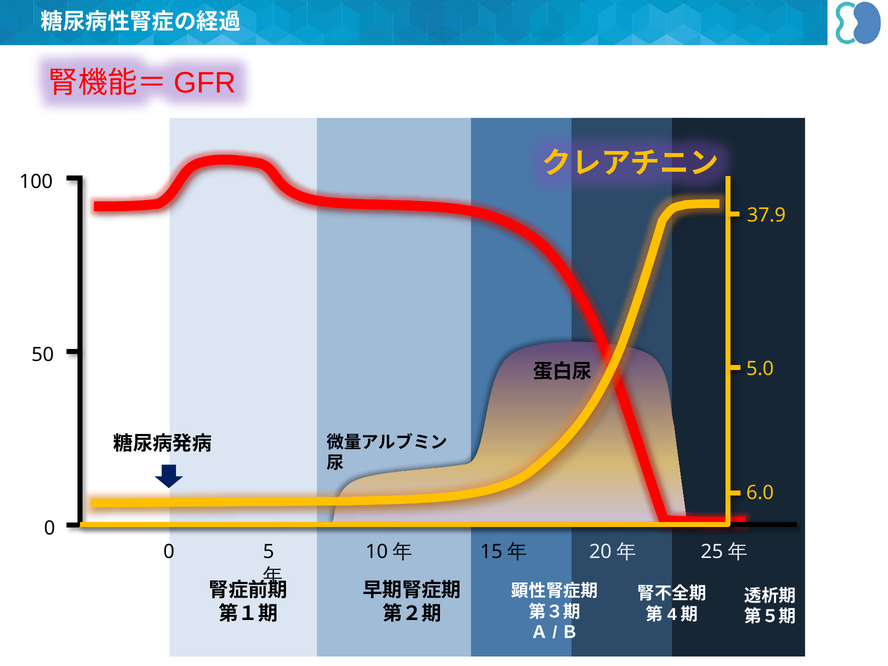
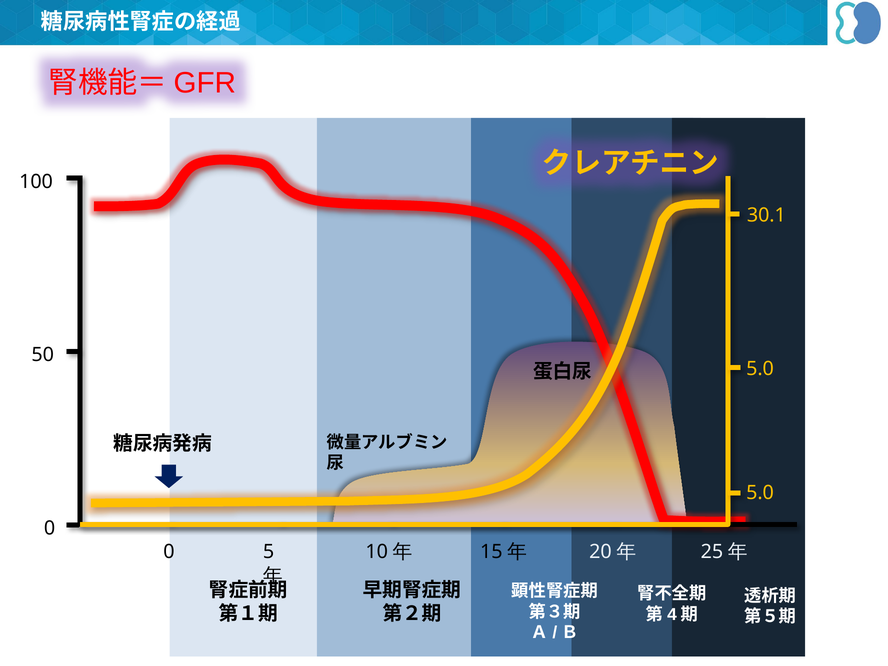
37.9: 37.9 -> 30.1 (766, 215)
6.0: 6.0 -> 5.0 (760, 493)
